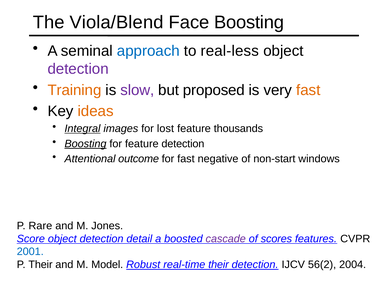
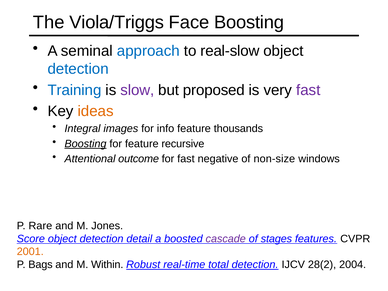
Viola/Blend: Viola/Blend -> Viola/Triggs (117, 22)
real-less: real-less -> real-slow (230, 51)
detection colour: purple -> blue (78, 69)
Training colour: orange -> blue (74, 90)
fast colour: orange -> purple (308, 90)
Integral underline: present -> none (82, 129)
lost: lost -> info (166, 129)
feature detection: detection -> recursive (183, 144)
non-start: non-start -> non-size (274, 159)
scores: scores -> stages (276, 239)
2001 colour: blue -> orange (30, 252)
P Their: Their -> Bags (40, 265)
Model: Model -> Within (107, 265)
real-time their: their -> total (218, 265)
56(2: 56(2 -> 28(2 (322, 265)
